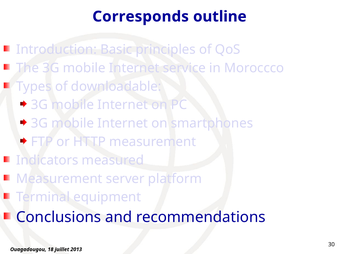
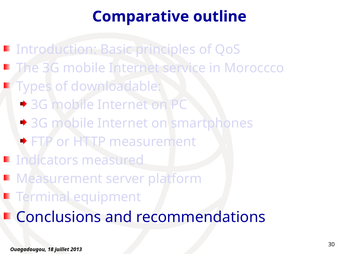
Corresponds: Corresponds -> Comparative (141, 17)
